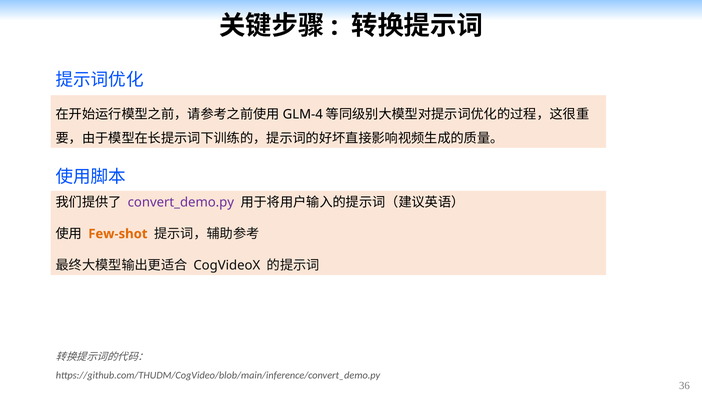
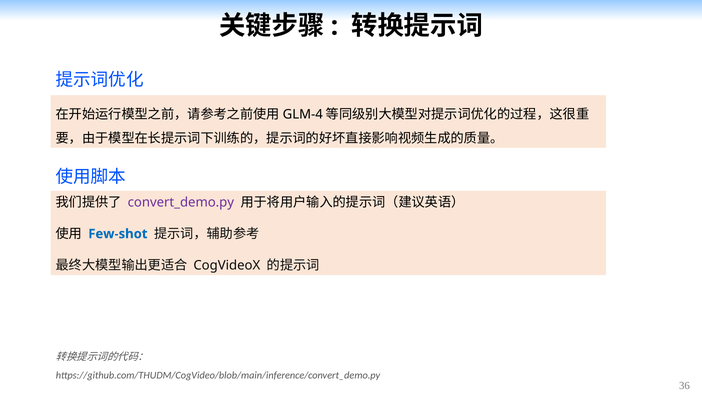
Few-shot colour: orange -> blue (118, 234)
